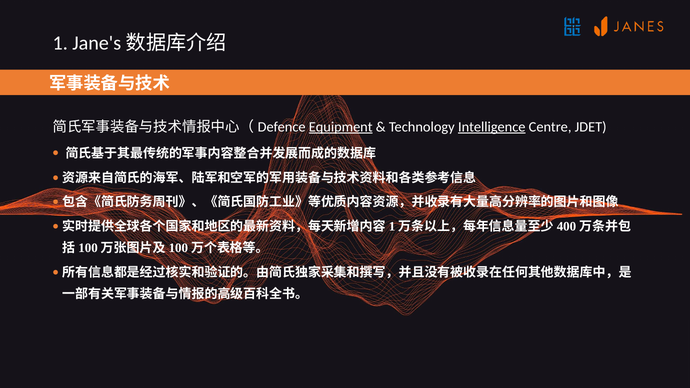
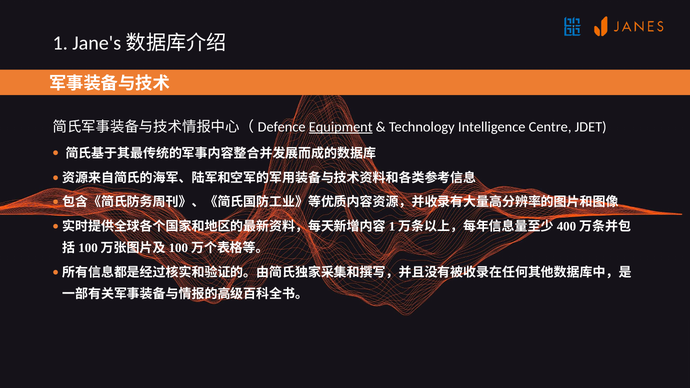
Intelligence underline: present -> none (492, 127)
